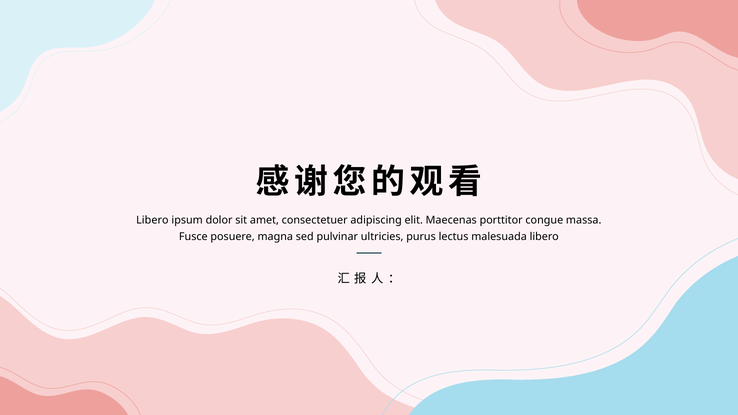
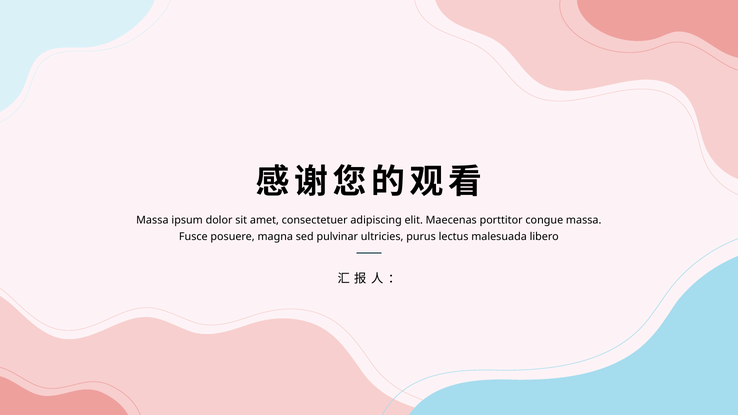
Libero: Libero -> Massa (152, 220)
